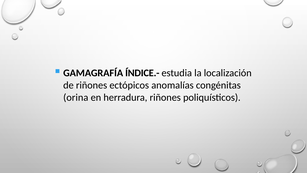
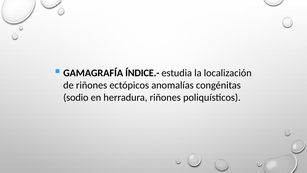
orina: orina -> sodio (76, 97)
